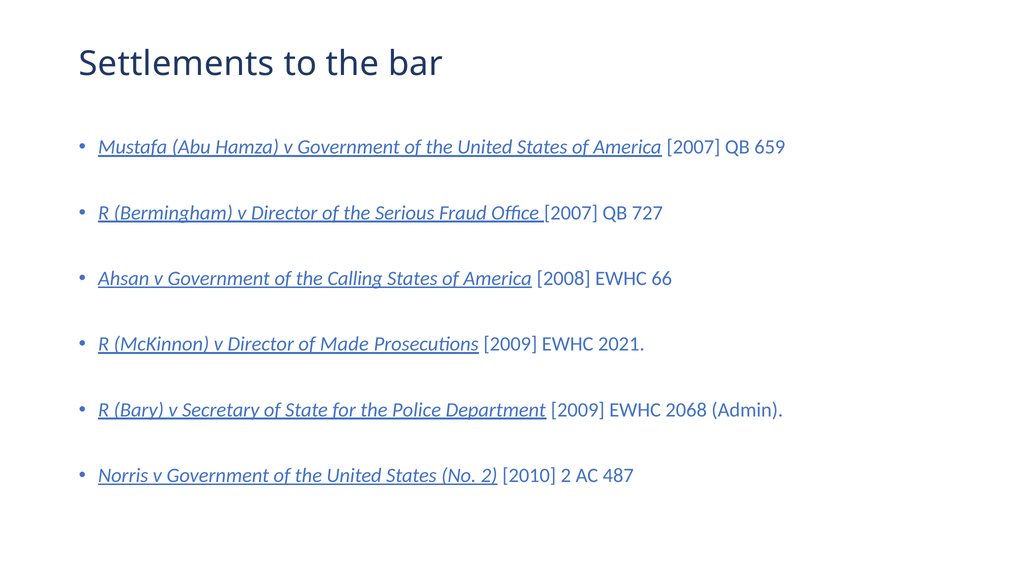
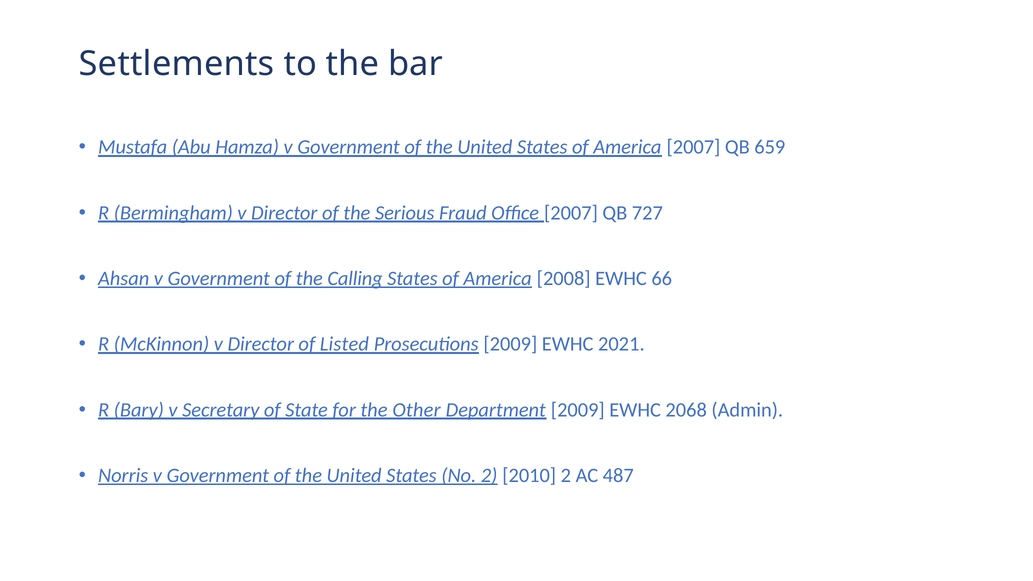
Made: Made -> Listed (344, 344)
Police: Police -> Other (417, 410)
